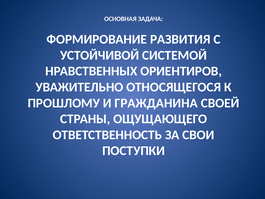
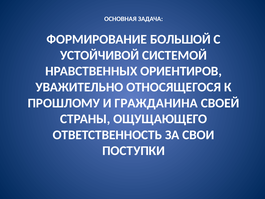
РАЗВИТИЯ: РАЗВИТИЯ -> БОЛЬШОЙ (180, 39)
